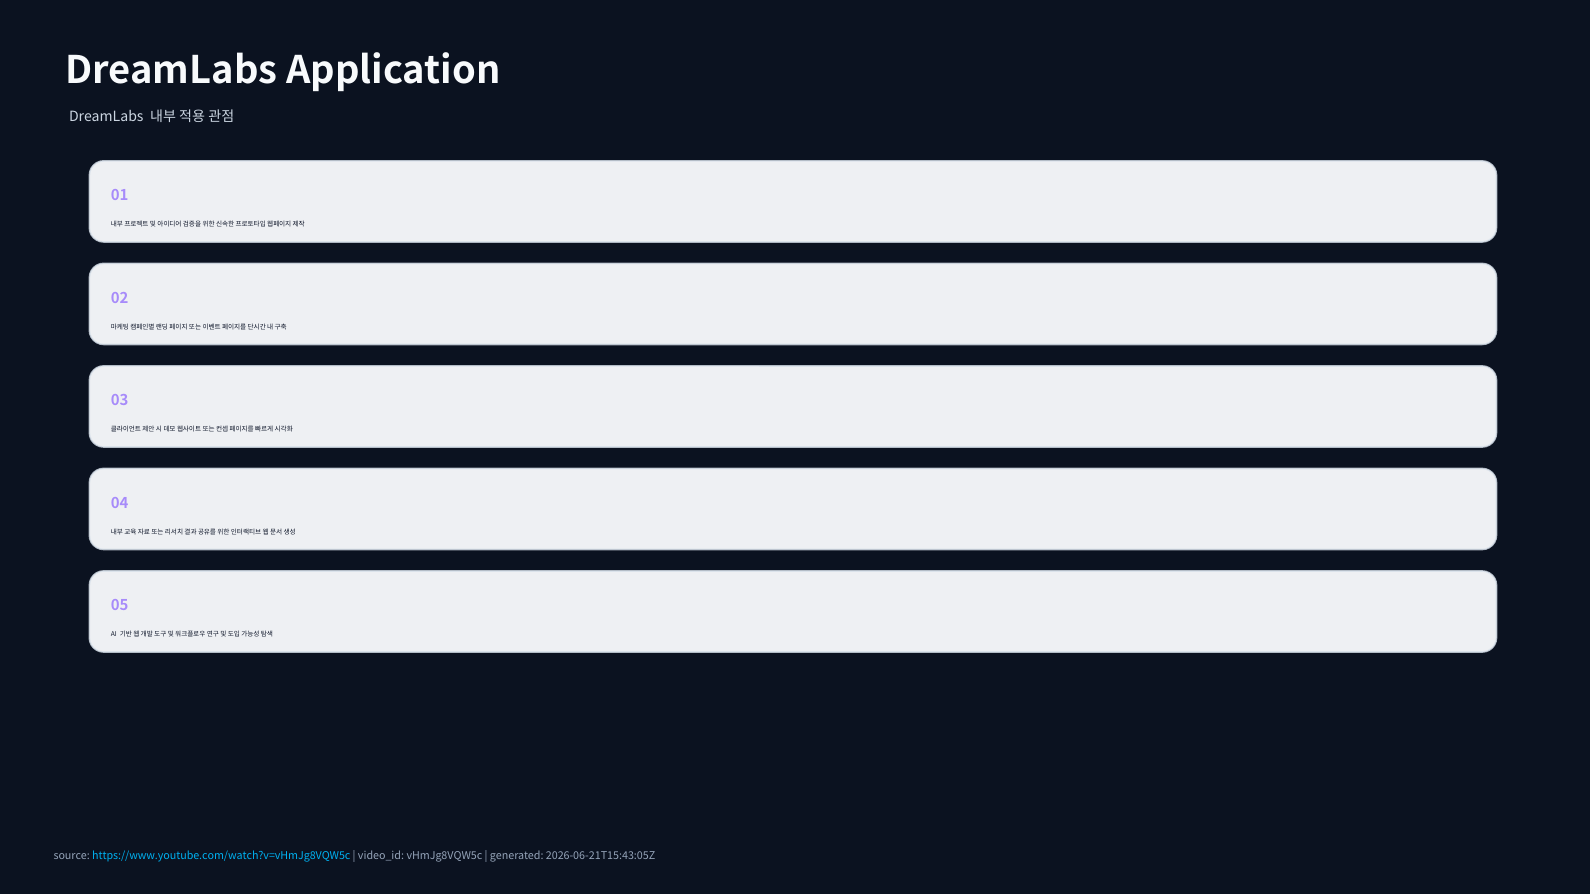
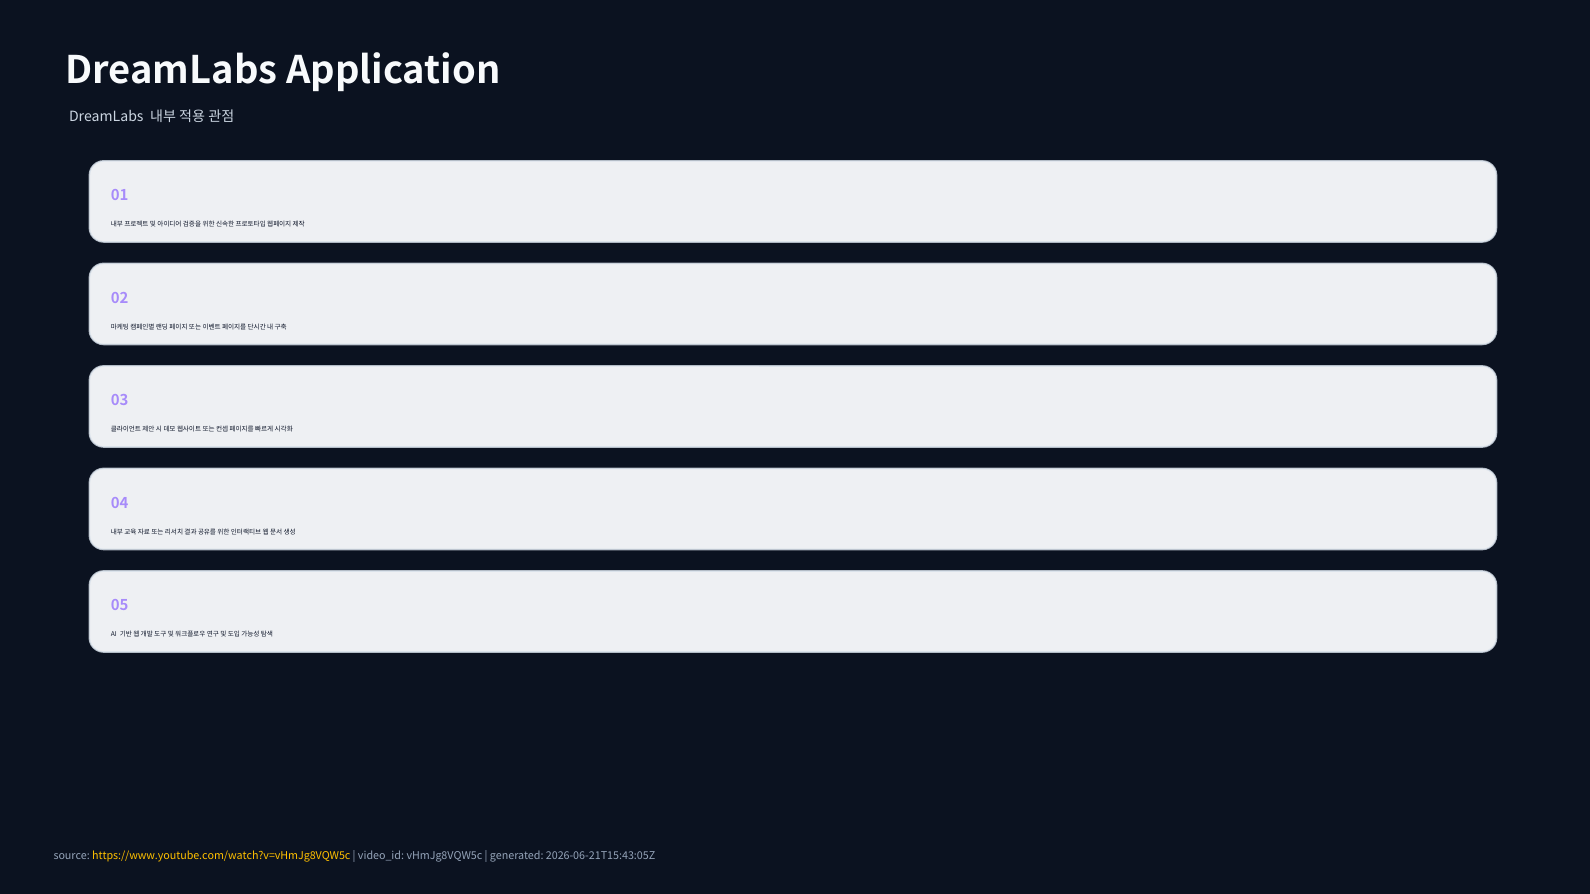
https://www.youtube.com/watch?v=vHmJg8VQW5c colour: light blue -> yellow (221, 856)
